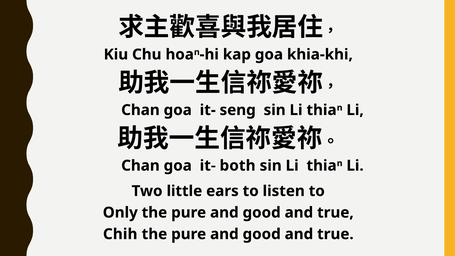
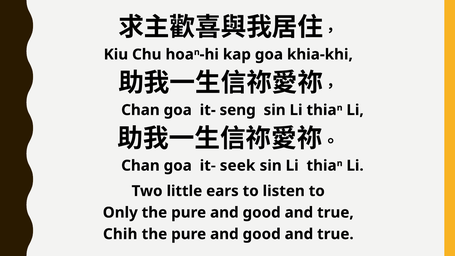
both: both -> seek (238, 166)
